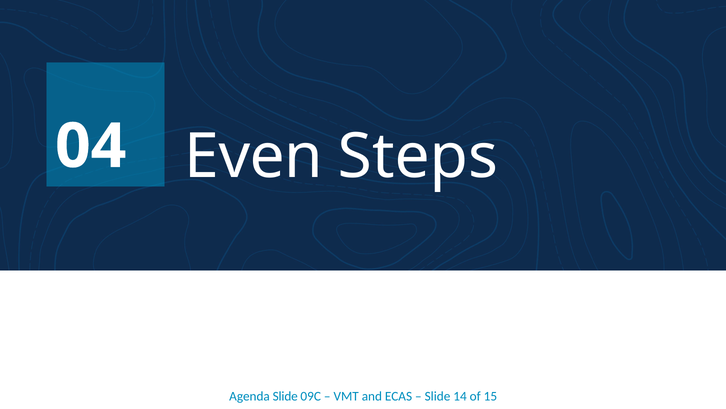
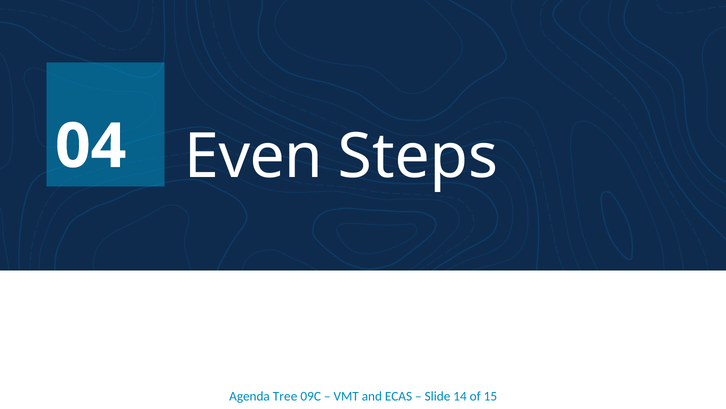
Agenda Slide: Slide -> Tree (285, 396)
